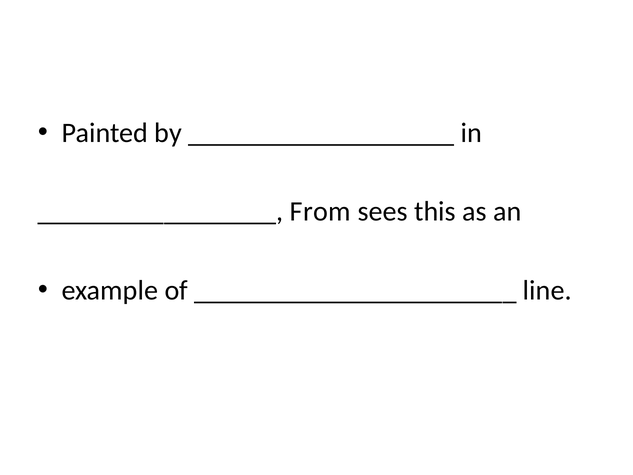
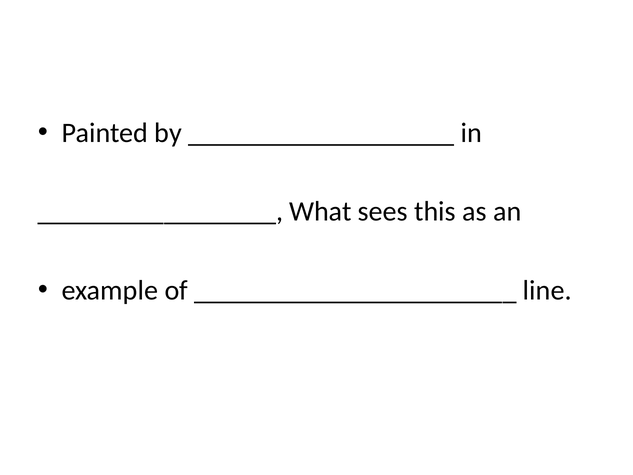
From: From -> What (321, 212)
